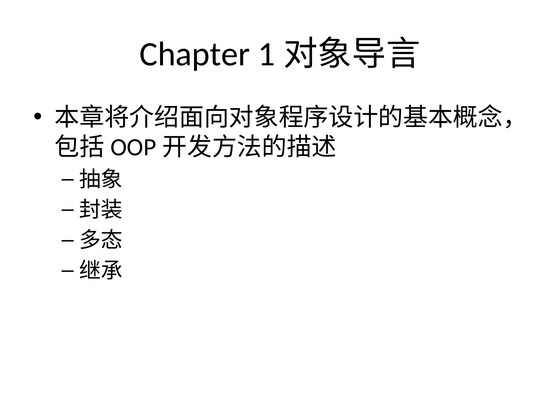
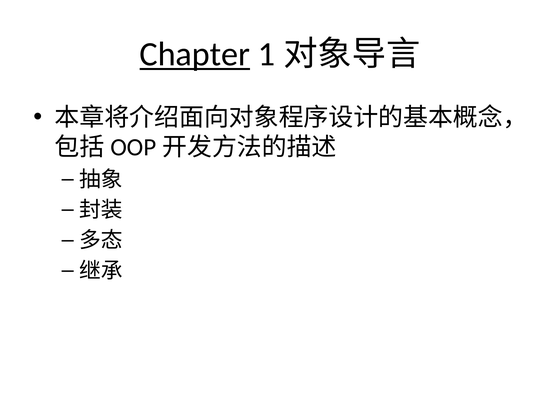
Chapter underline: none -> present (195, 54)
